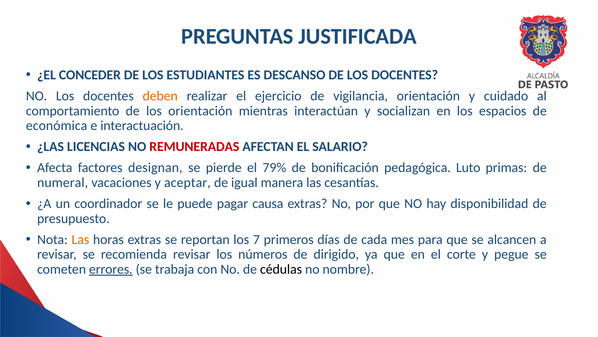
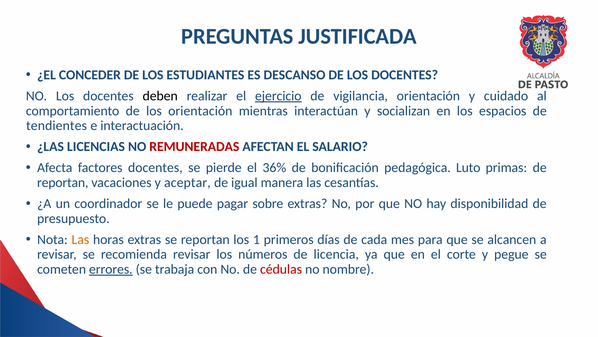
deben colour: orange -> black (160, 96)
ejercicio underline: none -> present (278, 96)
económica: económica -> tendientes (57, 125)
factores designan: designan -> docentes (155, 167)
79%: 79% -> 36% (274, 167)
numeral: numeral -> reportan (63, 182)
causa: causa -> sobre (268, 203)
7: 7 -> 1 (256, 239)
dirigido: dirigido -> licencia (336, 254)
cédulas colour: black -> red (281, 269)
